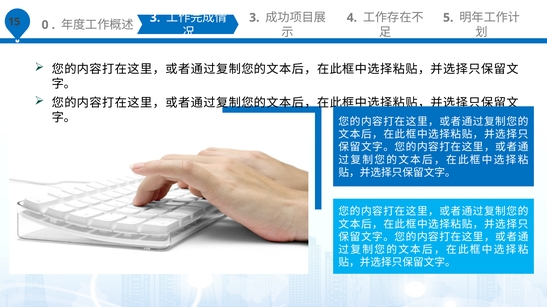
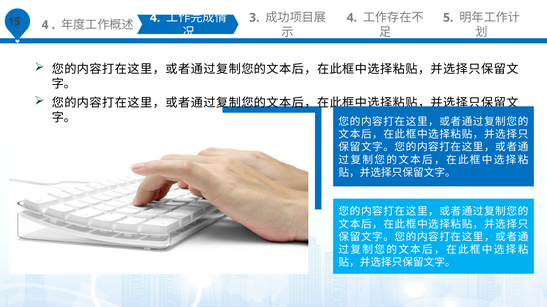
0: 0 -> 4 (45, 25)
3: 3 -> 4 (155, 18)
